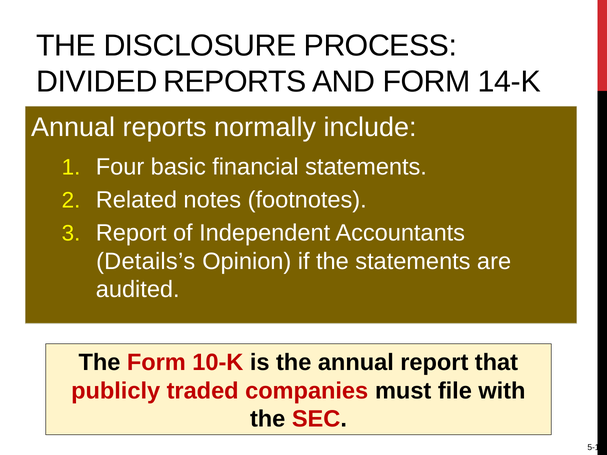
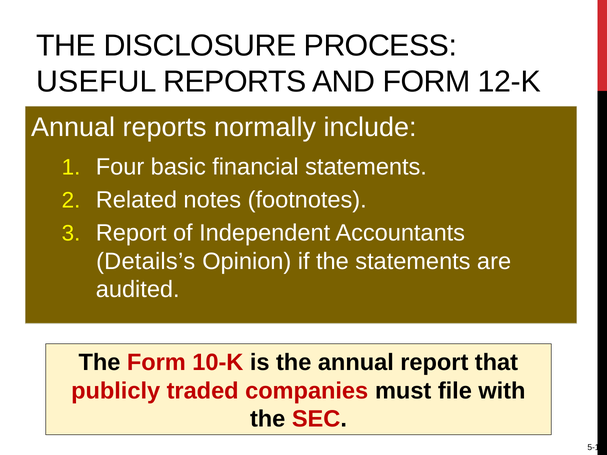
DIVIDED: DIVIDED -> USEFUL (97, 82)
14-K: 14-K -> 12-K (509, 82)
